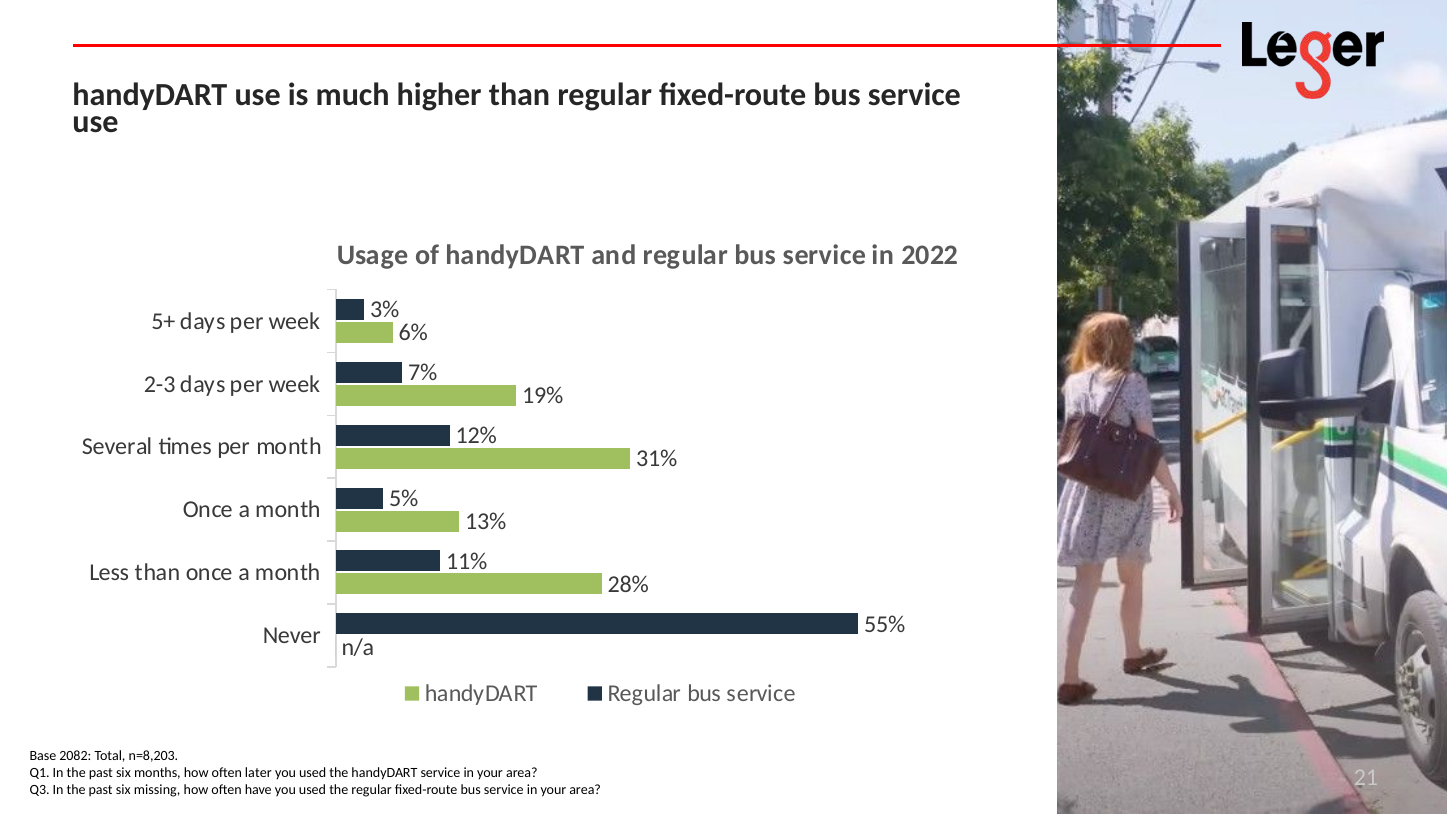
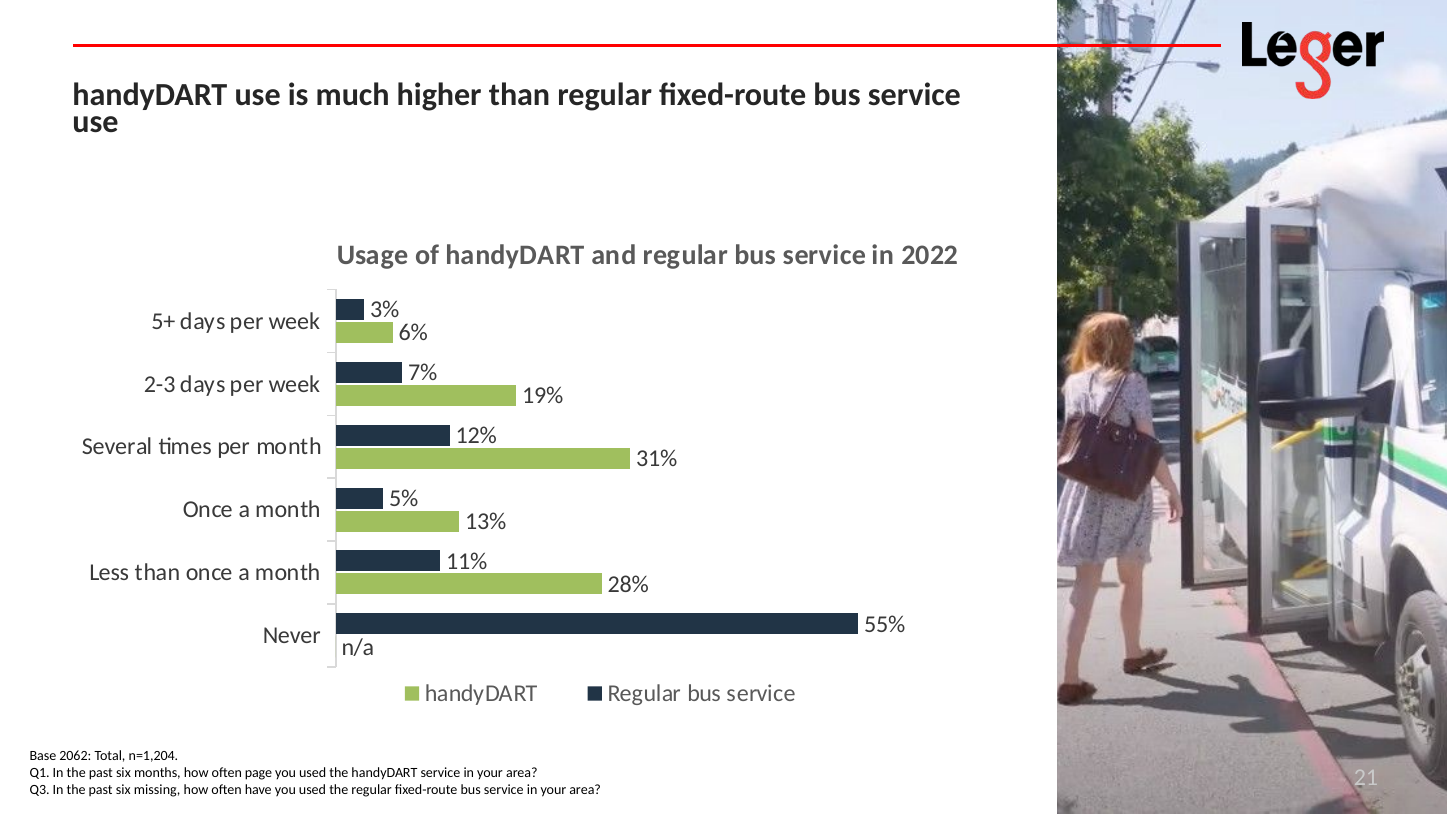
2082: 2082 -> 2062 (75, 756)
n=8,203: n=8,203 -> n=1,204 (153, 756)
later: later -> page (258, 773)
